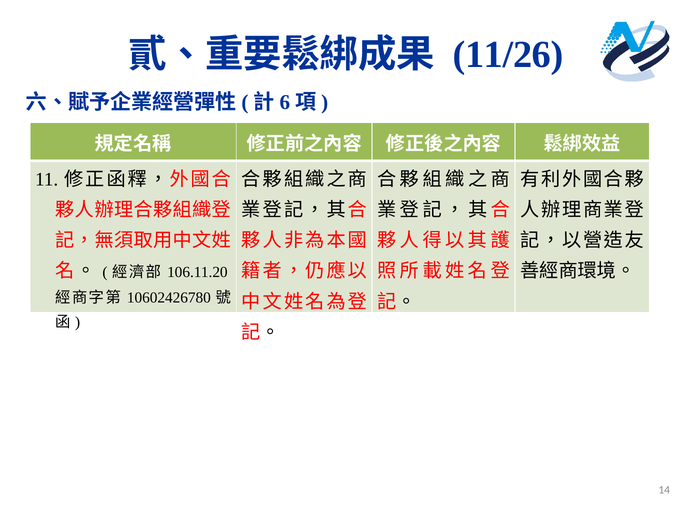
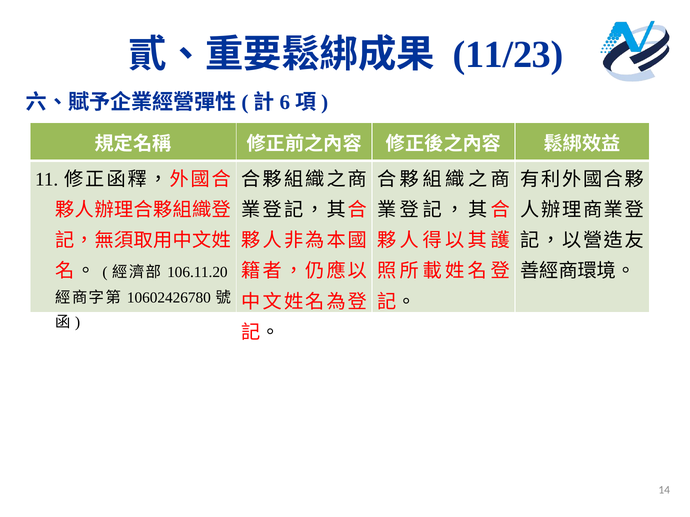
11/26: 11/26 -> 11/23 (508, 55)
